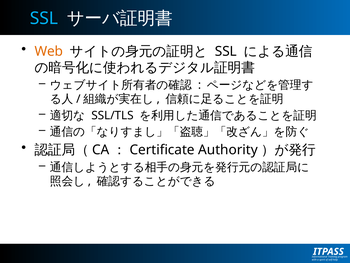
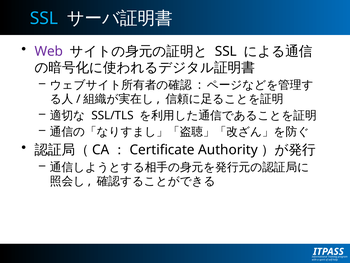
Web colour: orange -> purple (49, 51)
